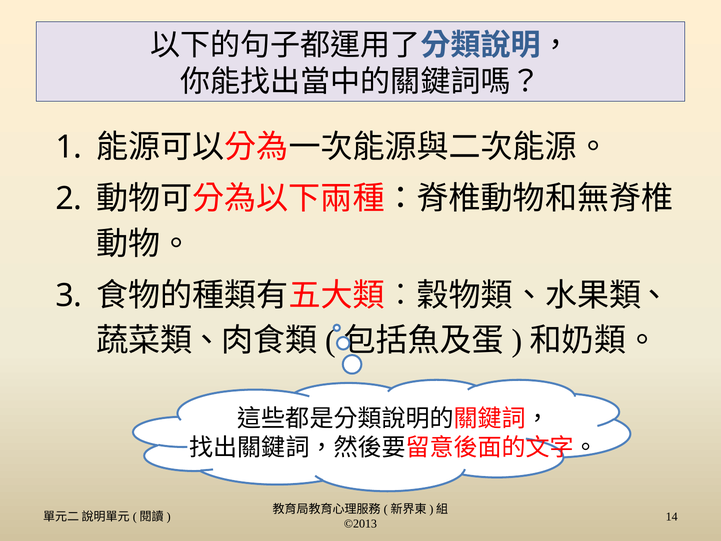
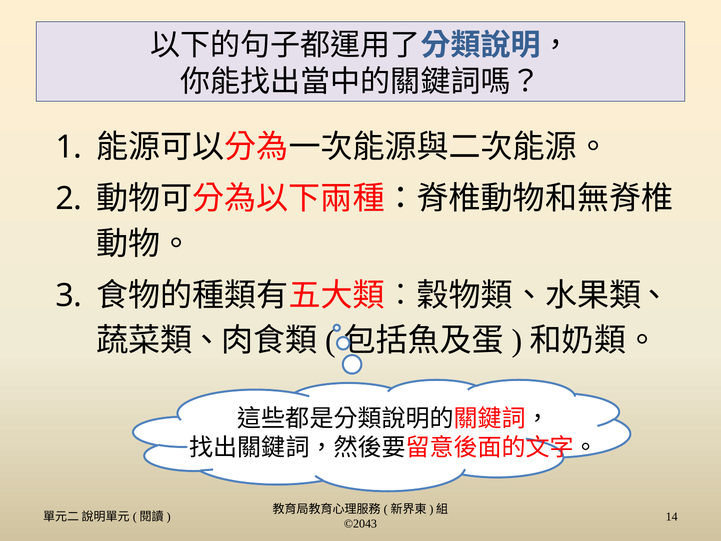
©2013: ©2013 -> ©2043 (360, 524)
